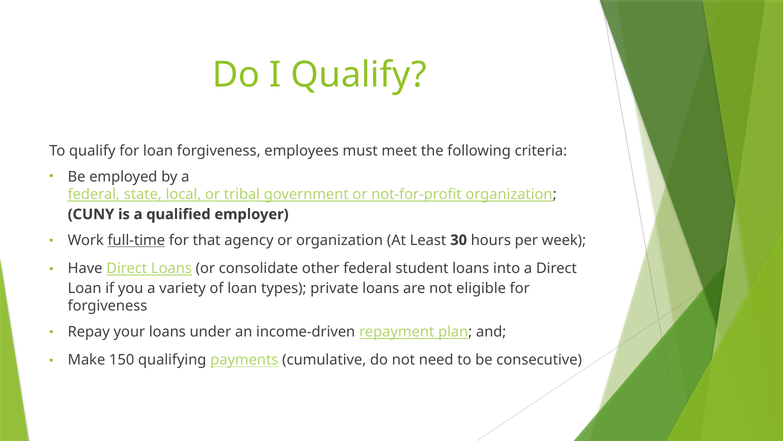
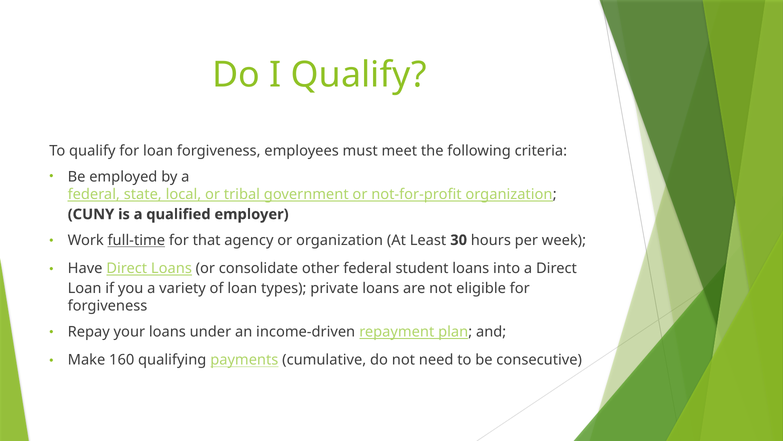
150: 150 -> 160 (122, 360)
